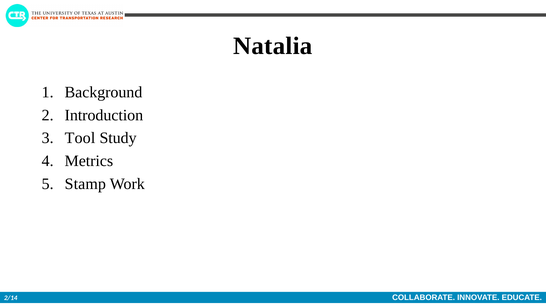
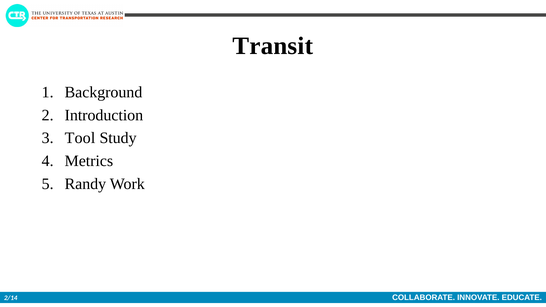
Natalia: Natalia -> Transit (273, 46)
Stamp: Stamp -> Randy (85, 184)
